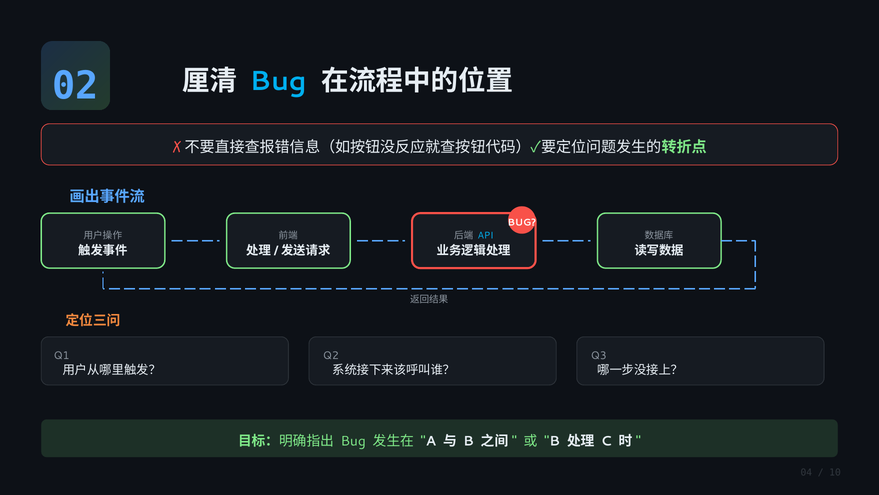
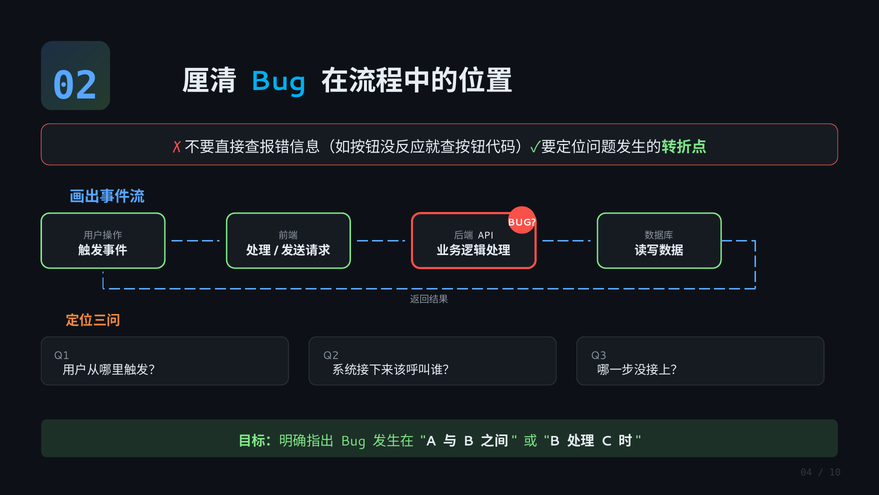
API colour: light blue -> white (486, 235)
